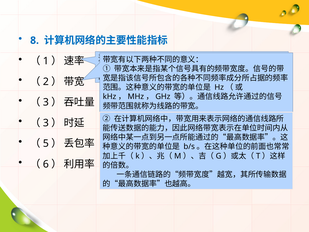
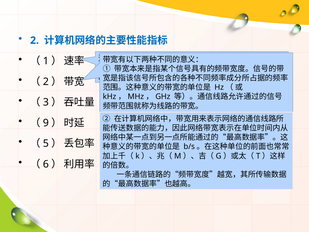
8: 8 -> 2 (35, 40)
3: 3 -> 9 (46, 123)
